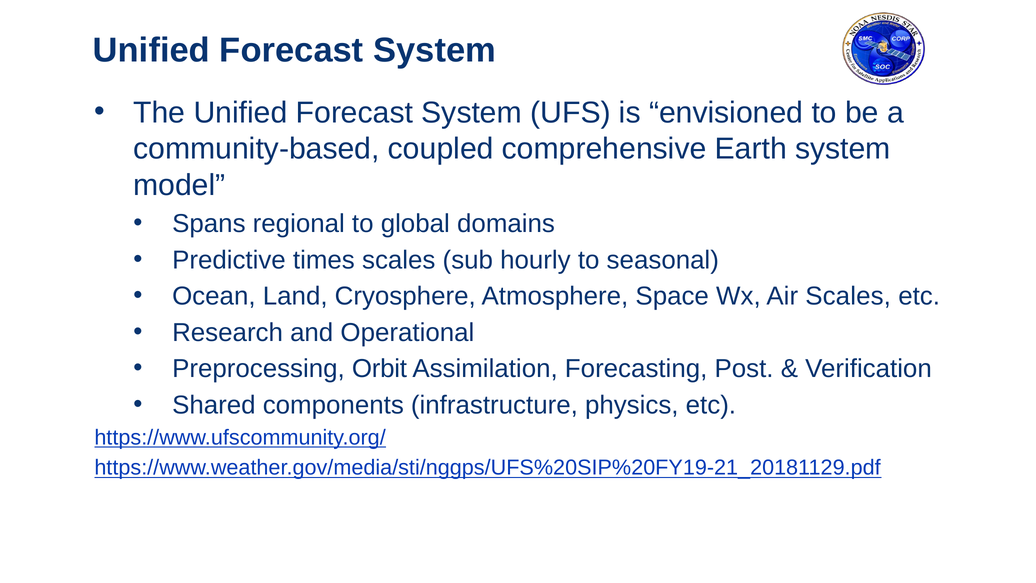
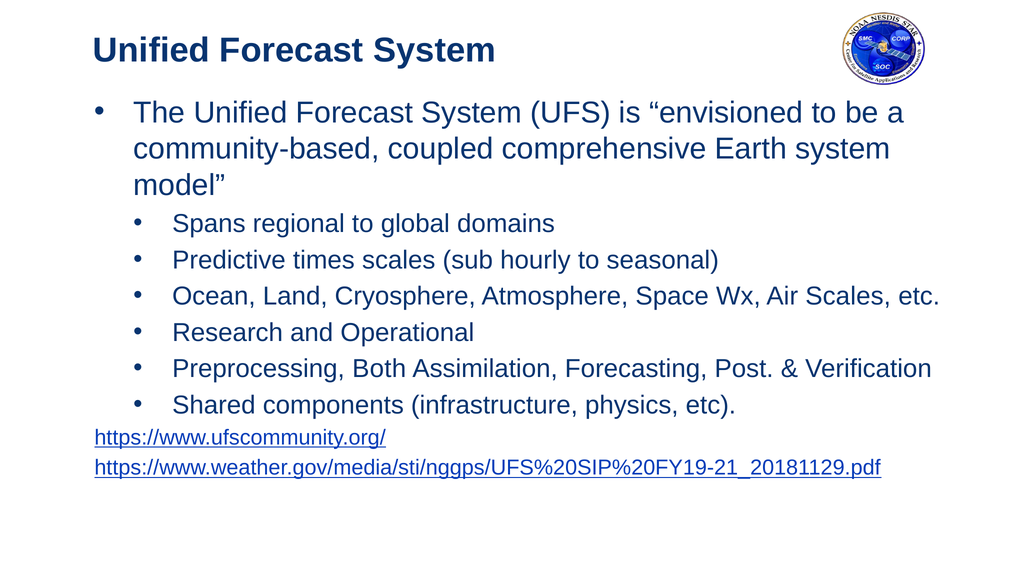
Orbit: Orbit -> Both (379, 369)
